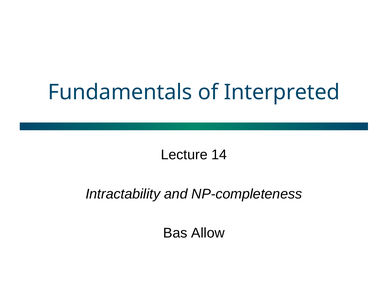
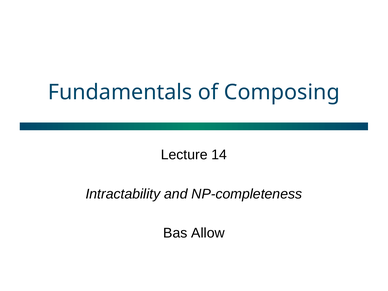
Interpreted: Interpreted -> Composing (282, 92)
